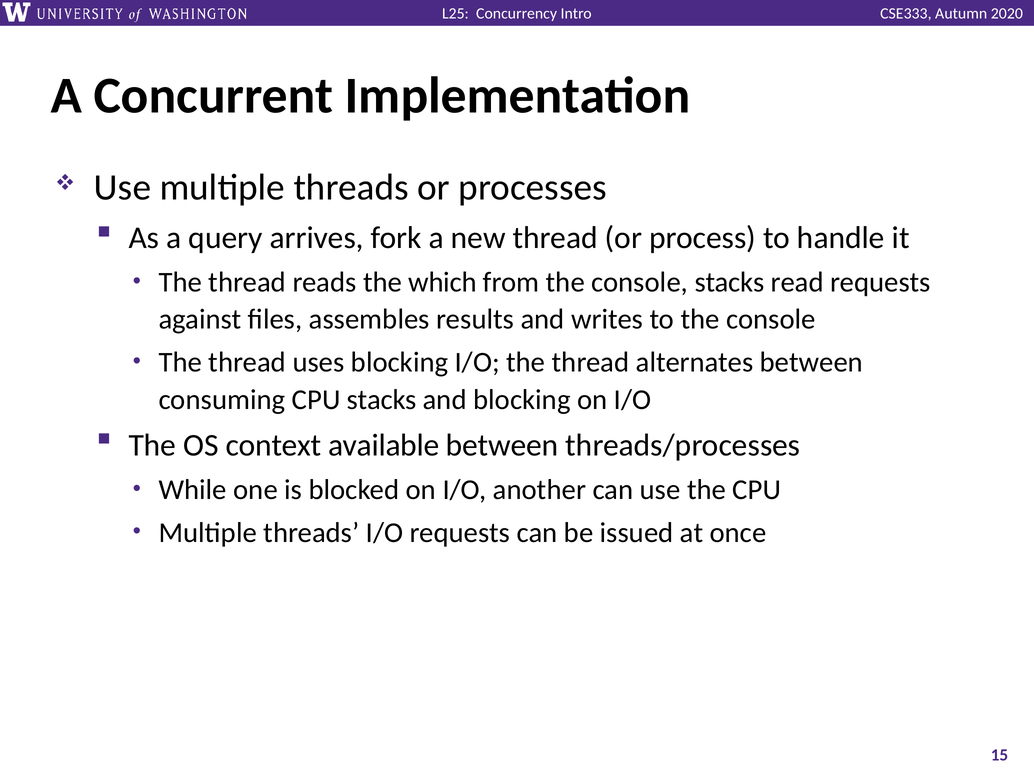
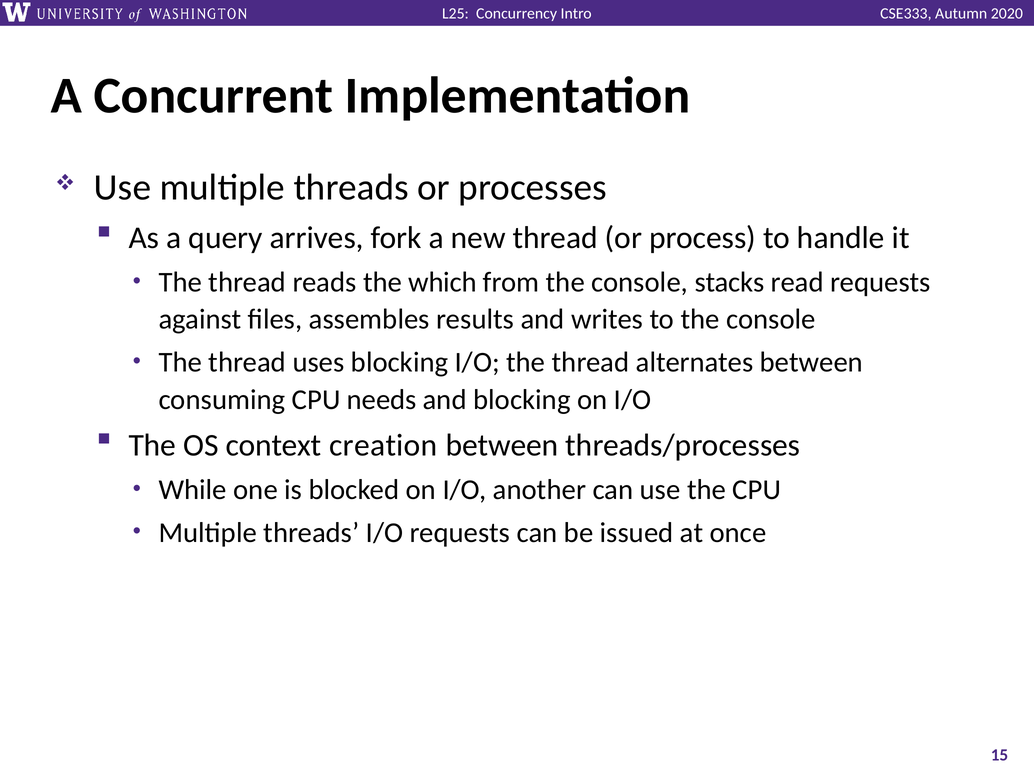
CPU stacks: stacks -> needs (382, 400)
available: available -> creation (383, 446)
